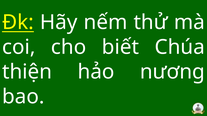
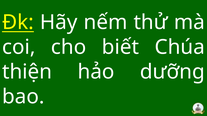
nương: nương -> dưỡng (172, 72)
